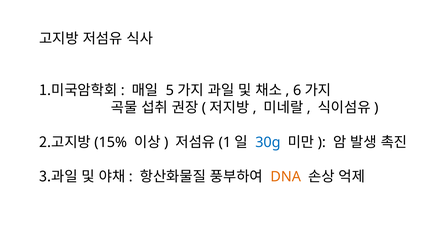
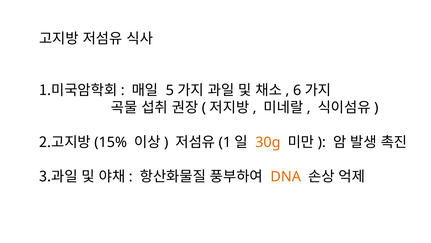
30g colour: blue -> orange (268, 142)
